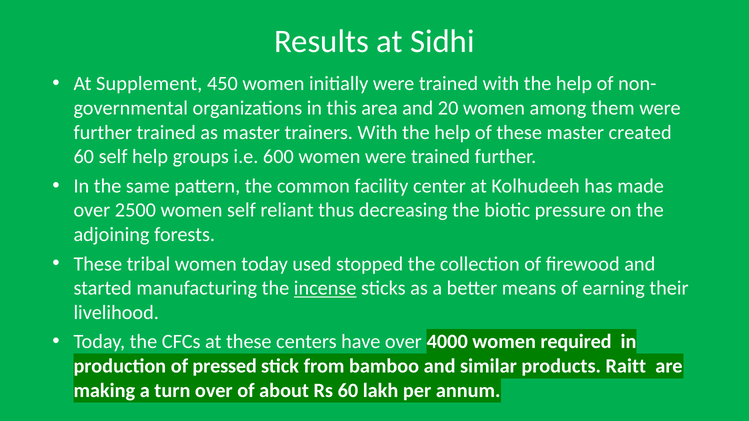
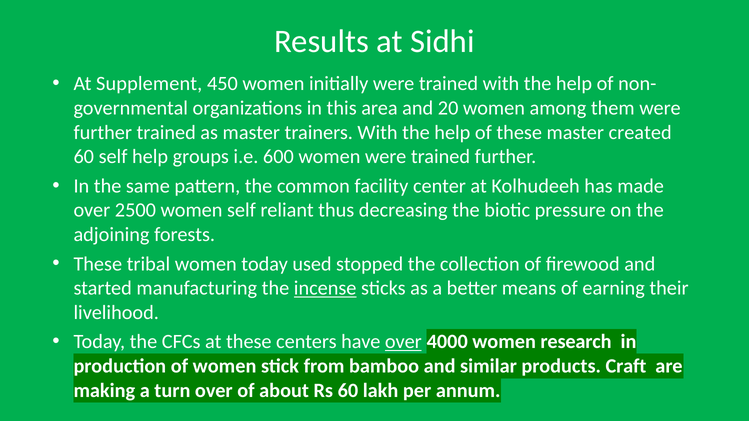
over underline: none -> present (403, 342)
required: required -> research (576, 342)
of pressed: pressed -> women (225, 366)
Raitt: Raitt -> Craft (626, 366)
